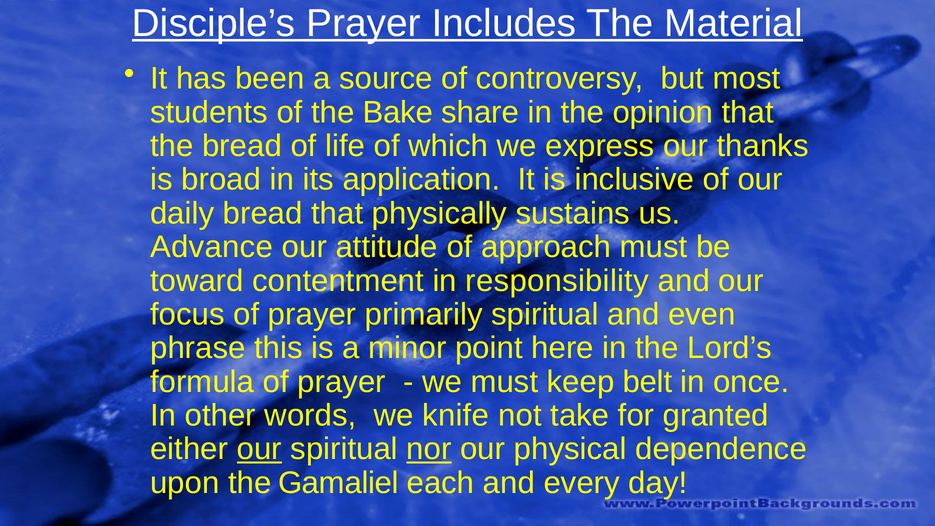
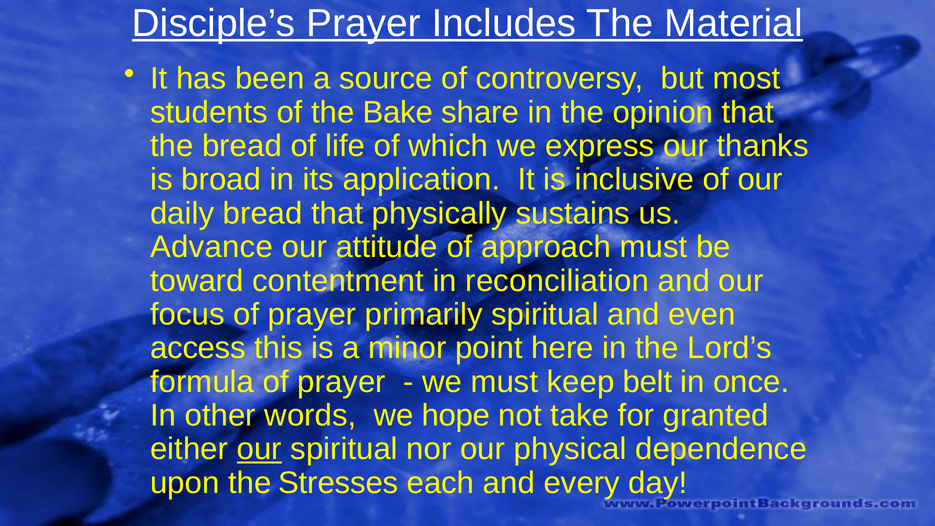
responsibility: responsibility -> reconciliation (557, 281)
phrase: phrase -> access (198, 348)
knife: knife -> hope (456, 415)
nor underline: present -> none (429, 449)
Gamaliel: Gamaliel -> Stresses (338, 483)
